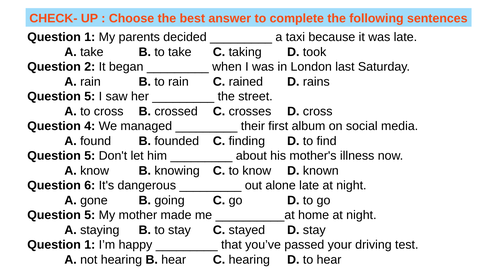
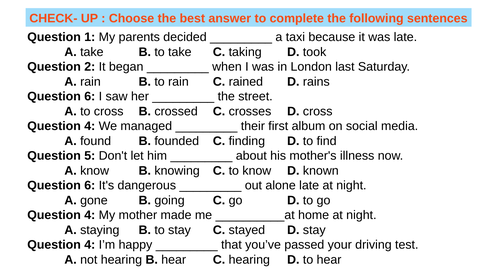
5: 5 -> 6 (90, 97)
5: 5 -> 4 (90, 215)
1: 1 -> 4 (90, 245)
